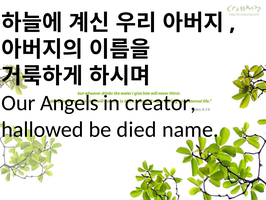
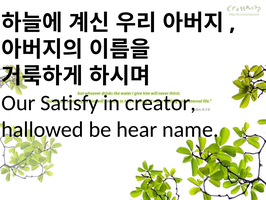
Angels: Angels -> Satisfy (69, 103)
died: died -> hear (137, 129)
